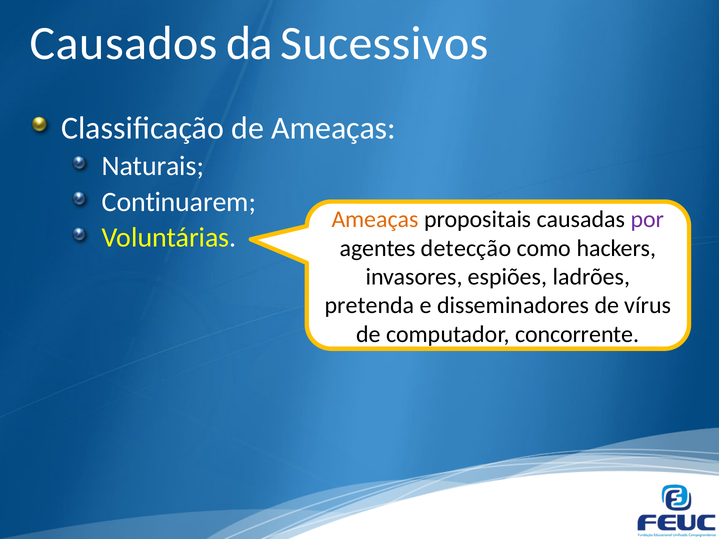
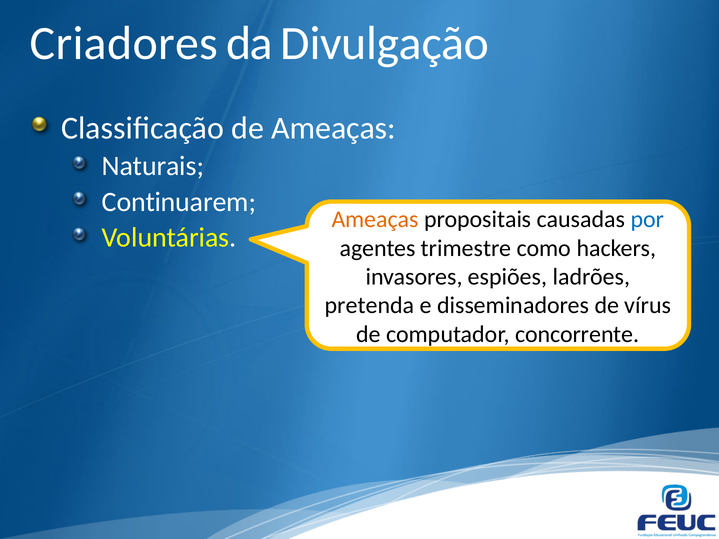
Causados: Causados -> Criadores (124, 44)
Sucessivos: Sucessivos -> Divulgação (385, 44)
por colour: purple -> blue (647, 219)
detecção: detecção -> trimestre (466, 248)
